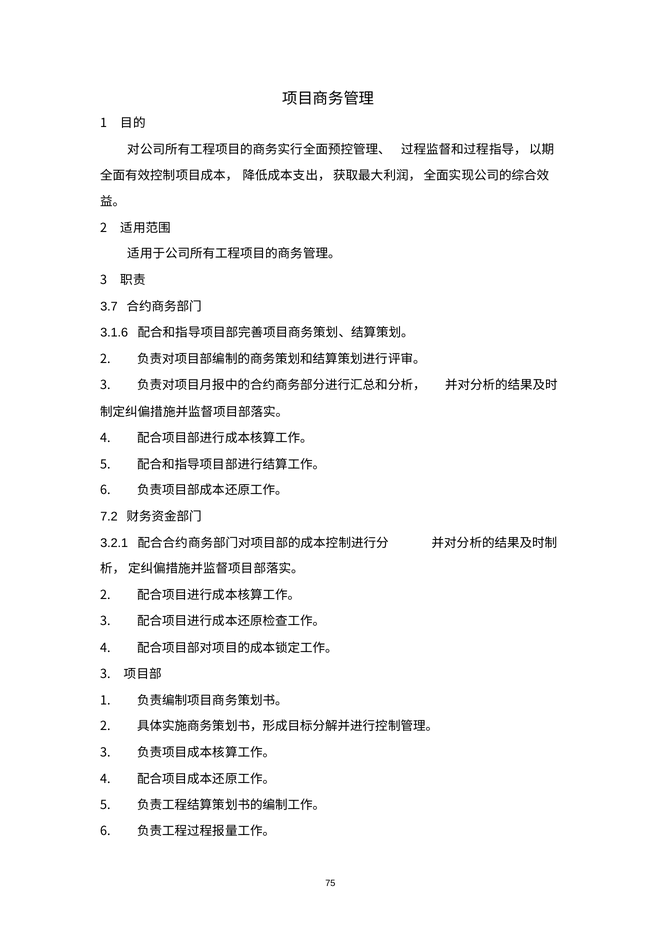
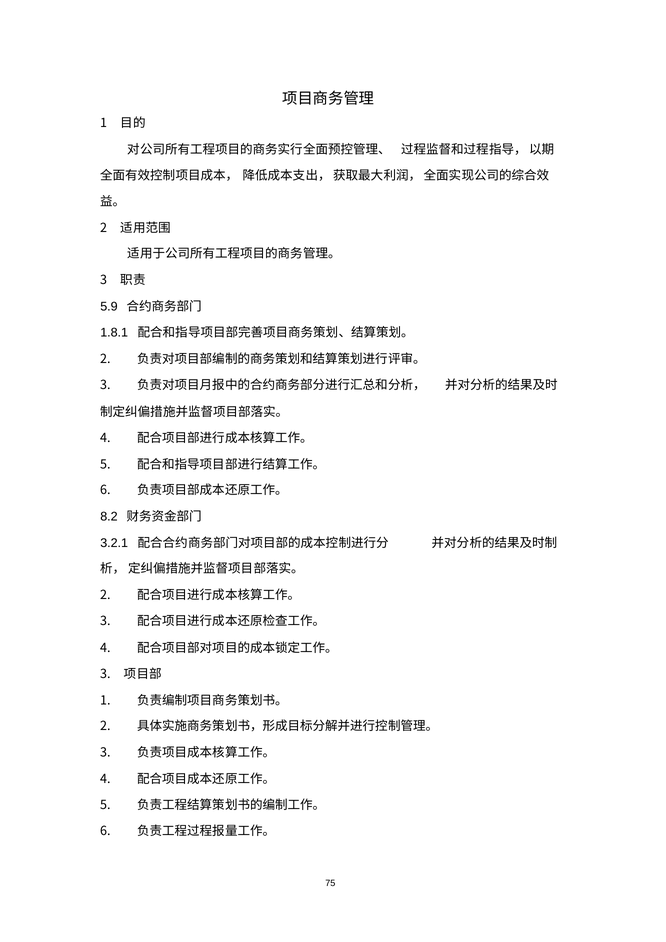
3.7: 3.7 -> 5.9 (109, 307)
3.1.6: 3.1.6 -> 1.8.1 (114, 333)
7.2: 7.2 -> 8.2 (109, 517)
